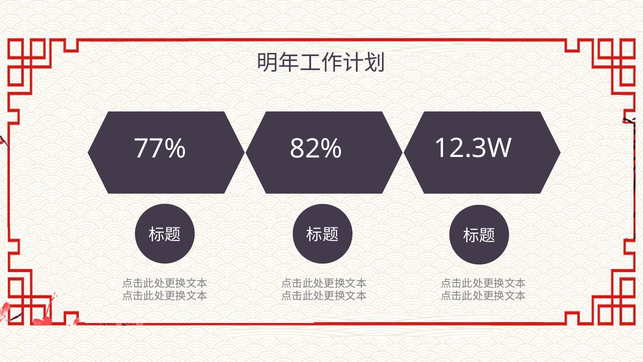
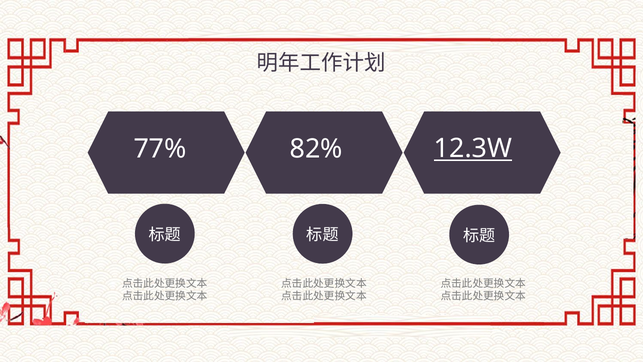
12.3W underline: none -> present (473, 149)
